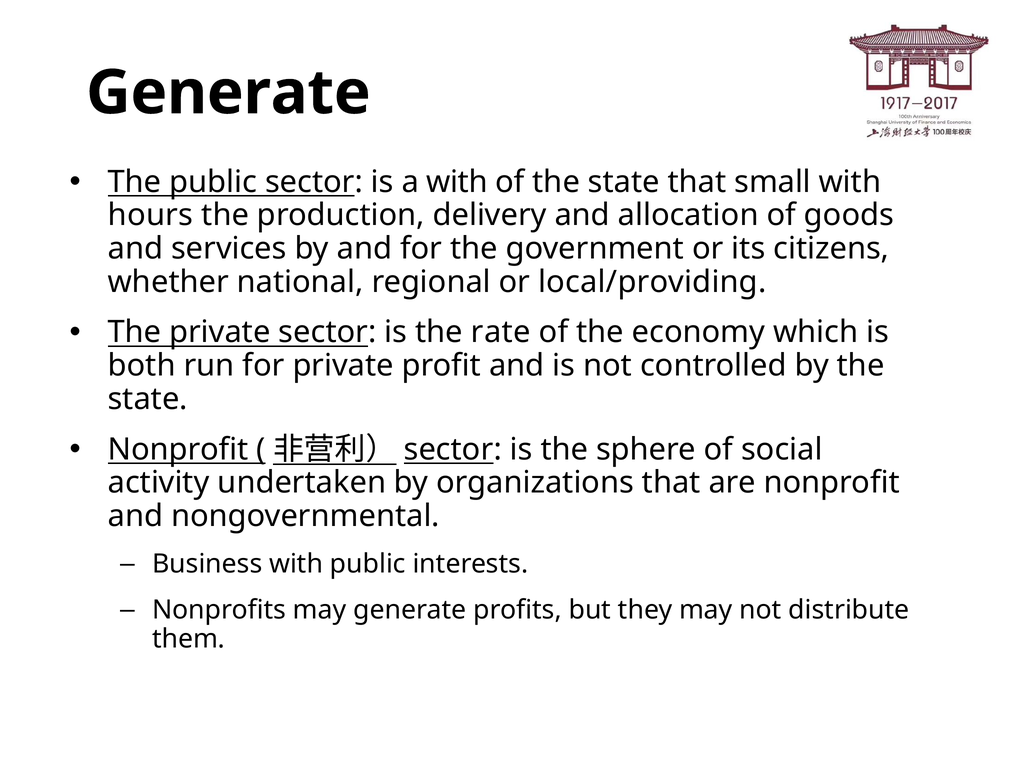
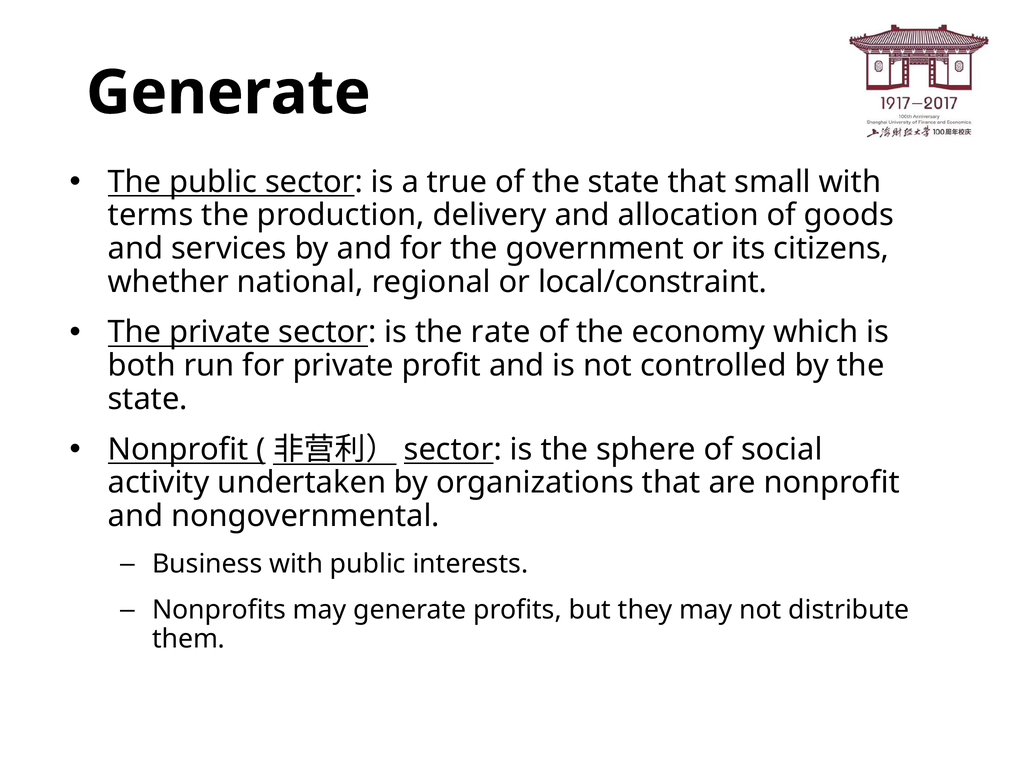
a with: with -> true (457, 182)
hours: hours -> terms (151, 215)
local/providing: local/providing -> local/constraint (653, 282)
